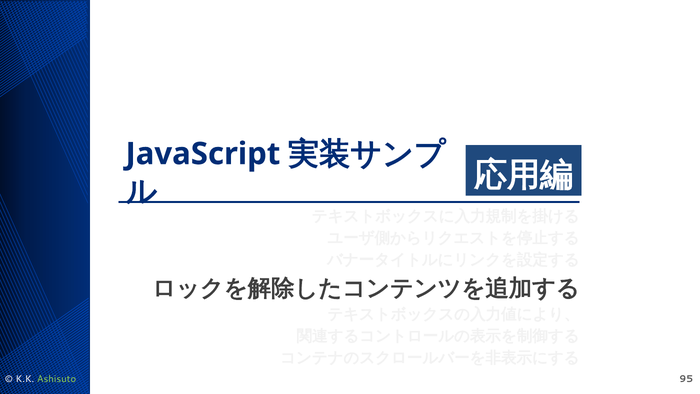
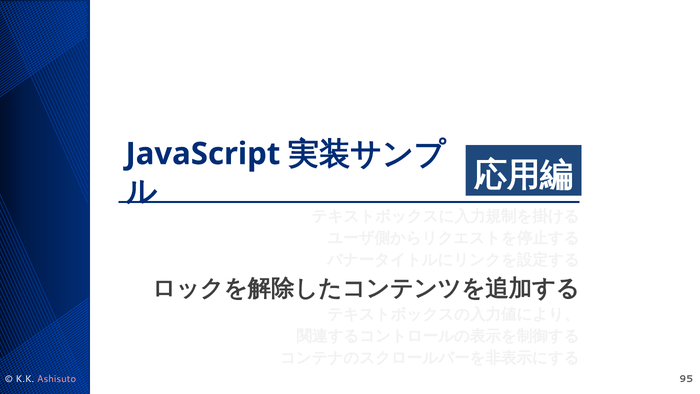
Ashisuto colour: light green -> pink (57, 379)
